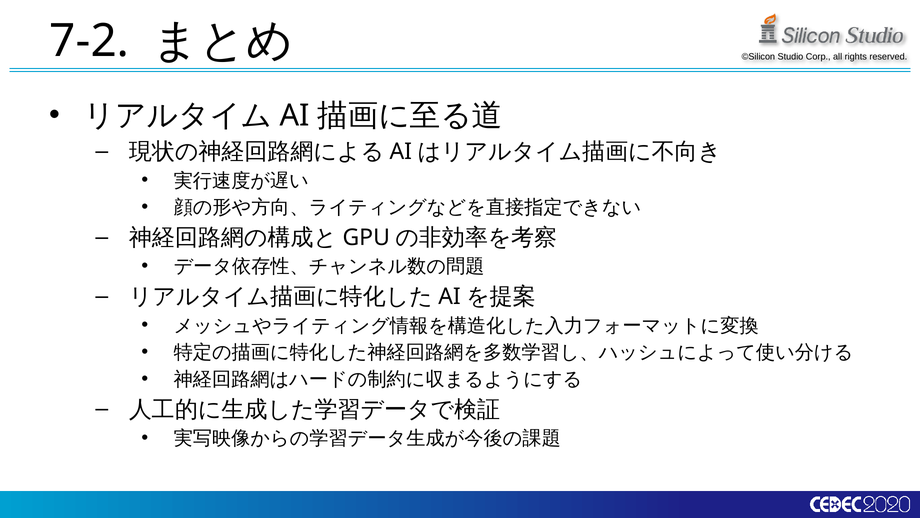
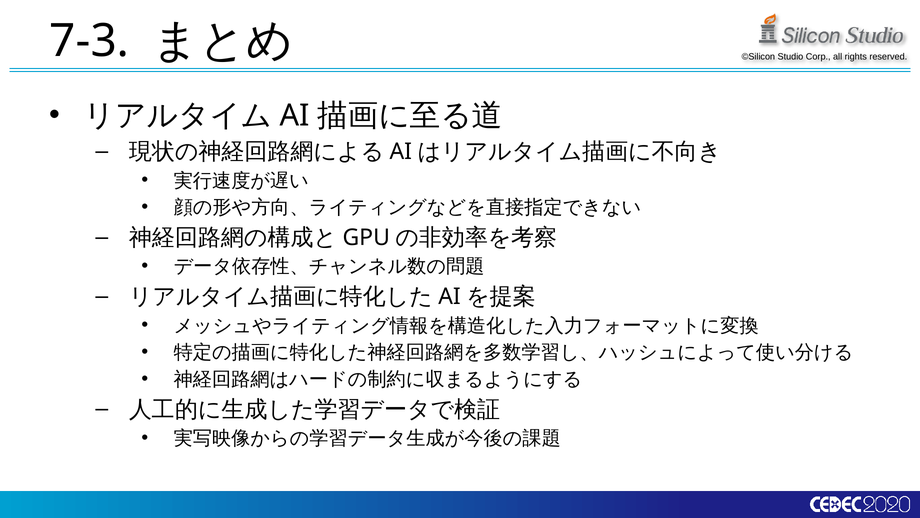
7-2: 7-2 -> 7-3 (89, 41)
